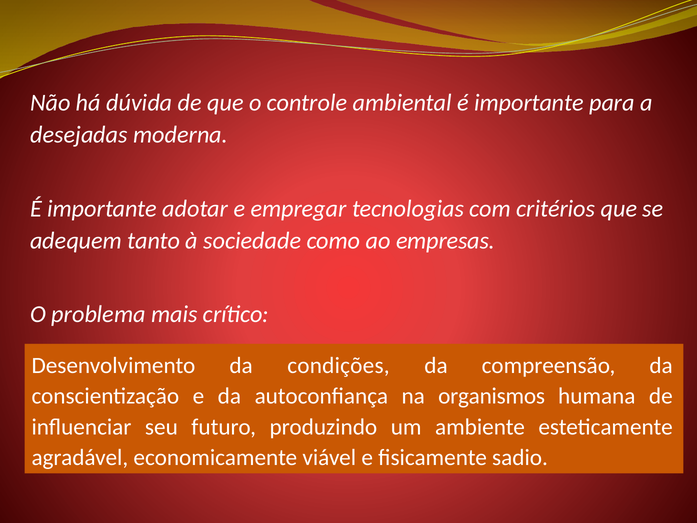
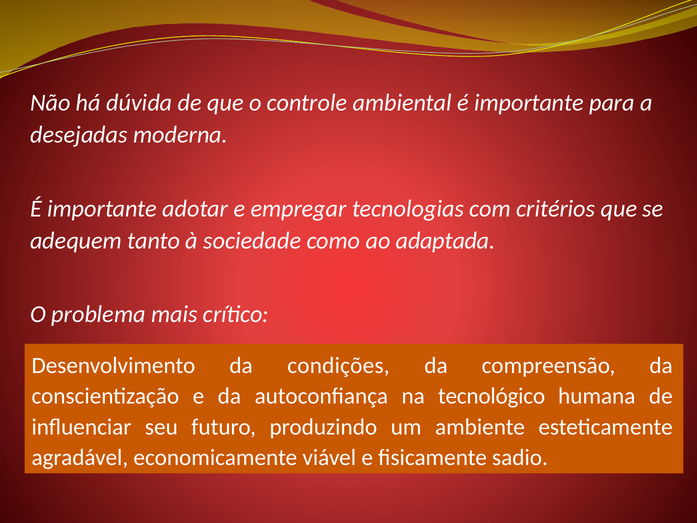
empresas: empresas -> adaptada (446, 240)
organismos: organismos -> tecnológico (492, 396)
